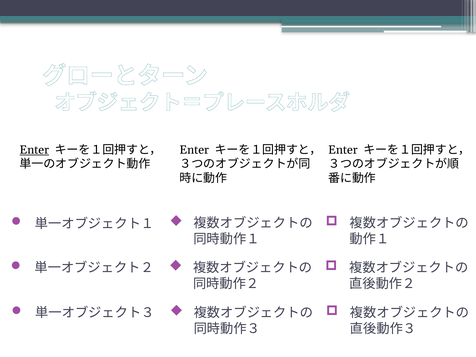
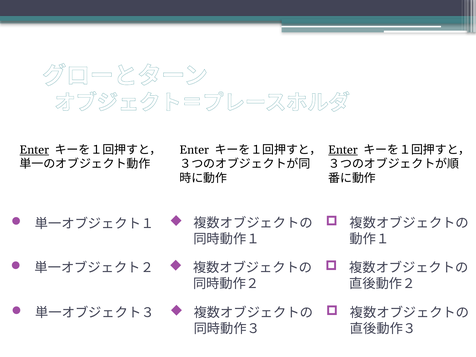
Enter underline: none -> present (343, 150)
